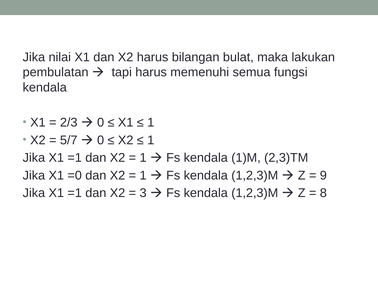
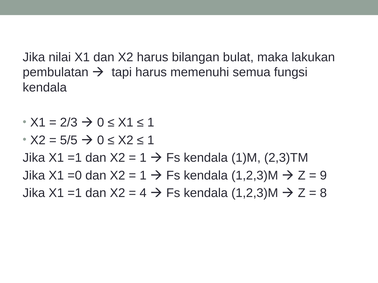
5/7: 5/7 -> 5/5 (69, 140)
3: 3 -> 4 (143, 193)
